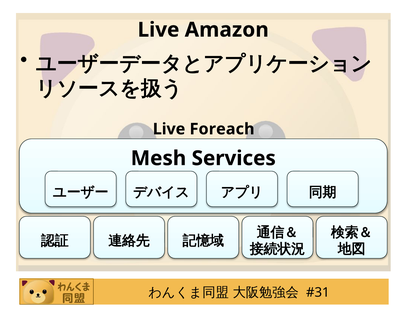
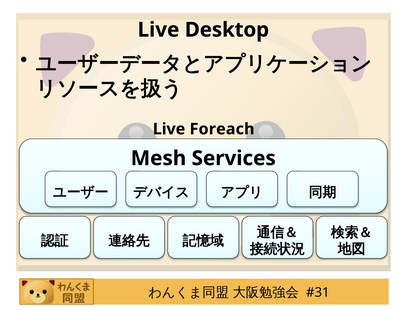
Amazon: Amazon -> Desktop (227, 30)
